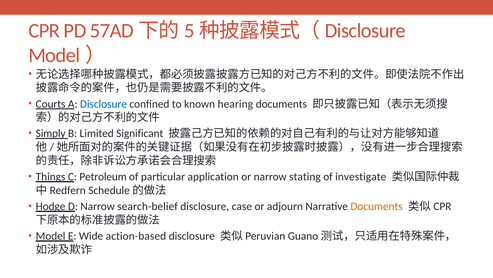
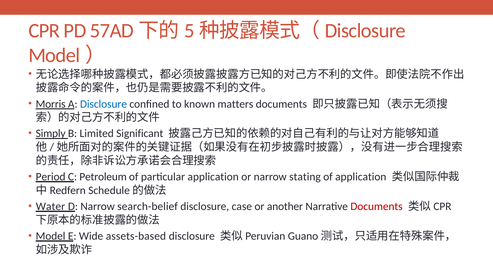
Courts: Courts -> Morris (51, 104)
hearing: hearing -> matters (235, 104)
Things: Things -> Period (51, 176)
of investigate: investigate -> application (361, 176)
Hodge: Hodge -> Water (51, 206)
adjourn: adjourn -> another (285, 206)
Documents colour: orange -> red (377, 206)
action-based: action-based -> assets-based (136, 236)
